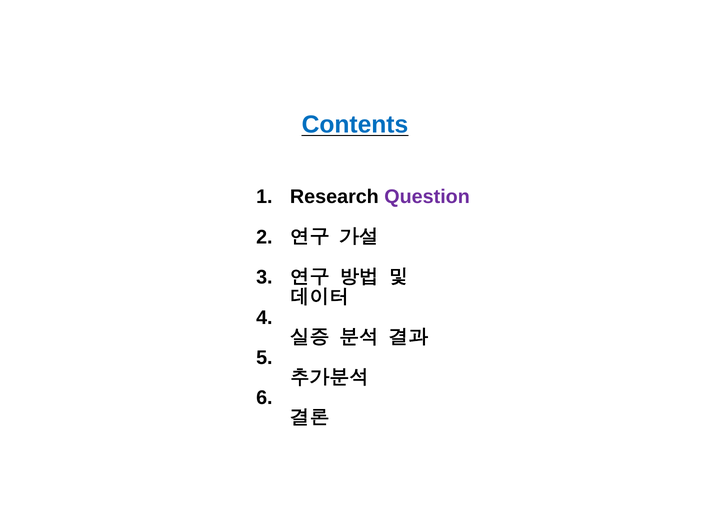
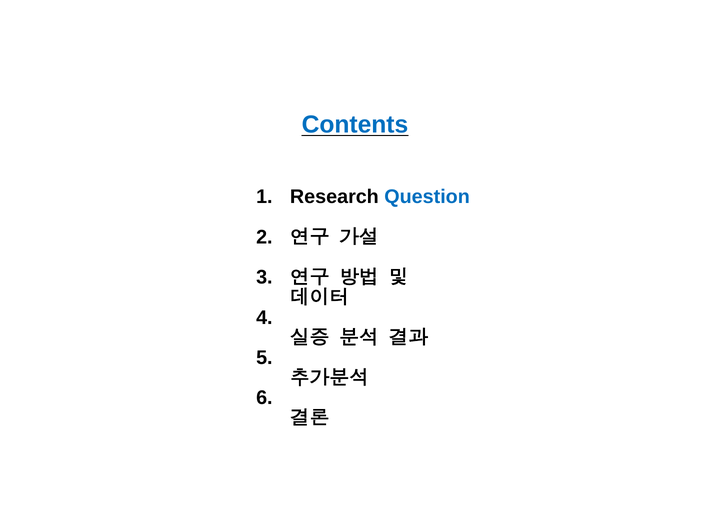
Question colour: purple -> blue (427, 197)
